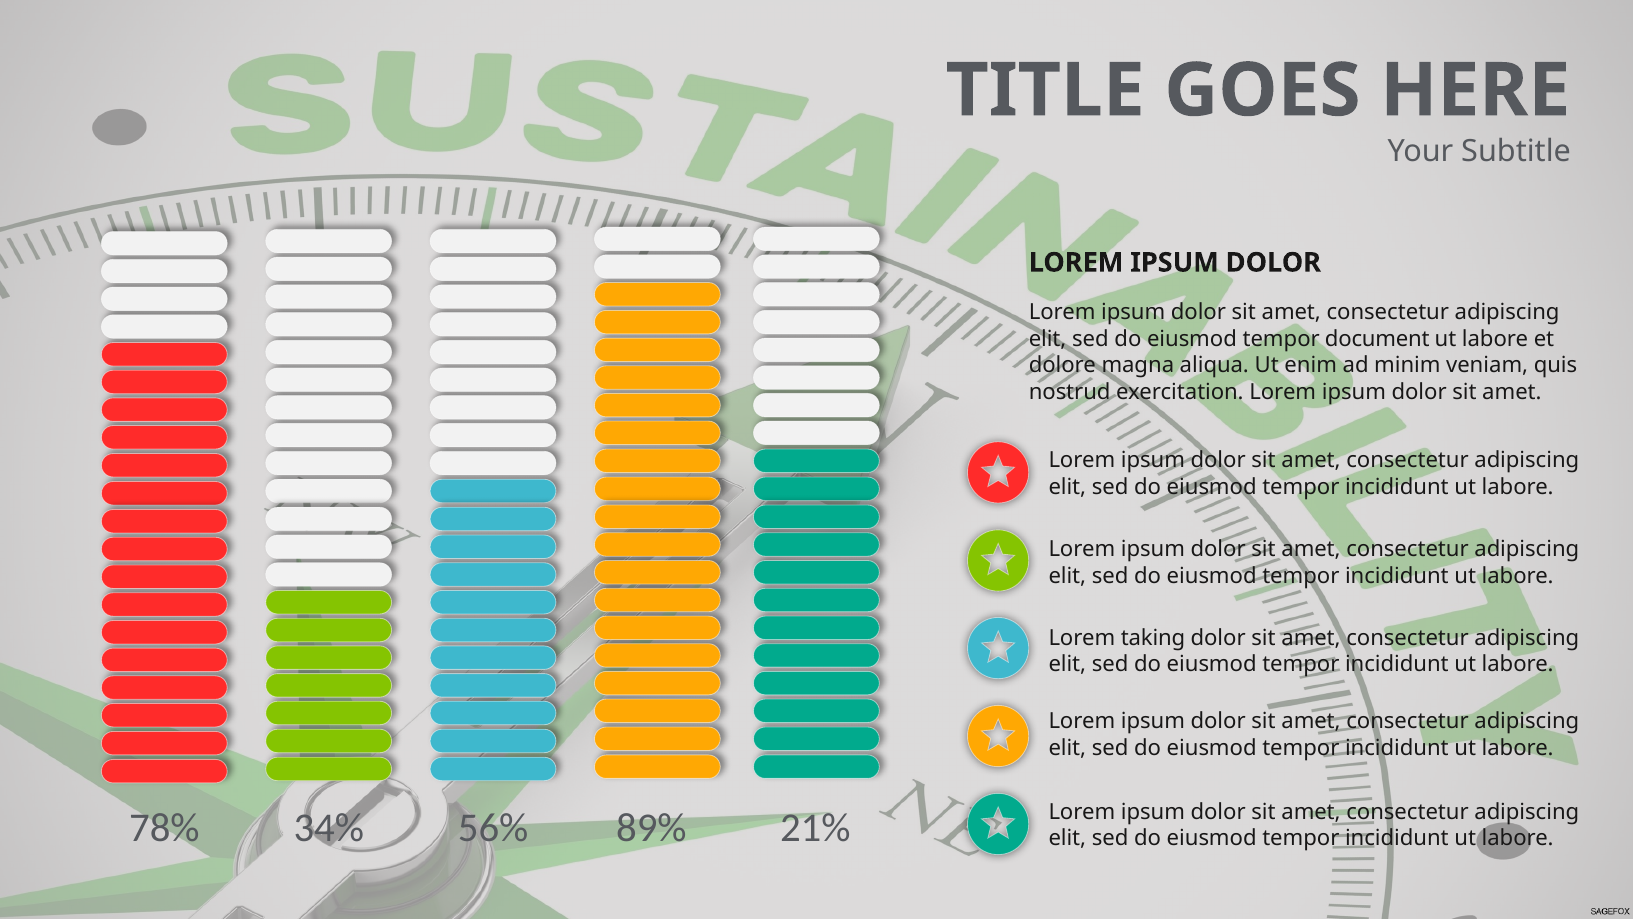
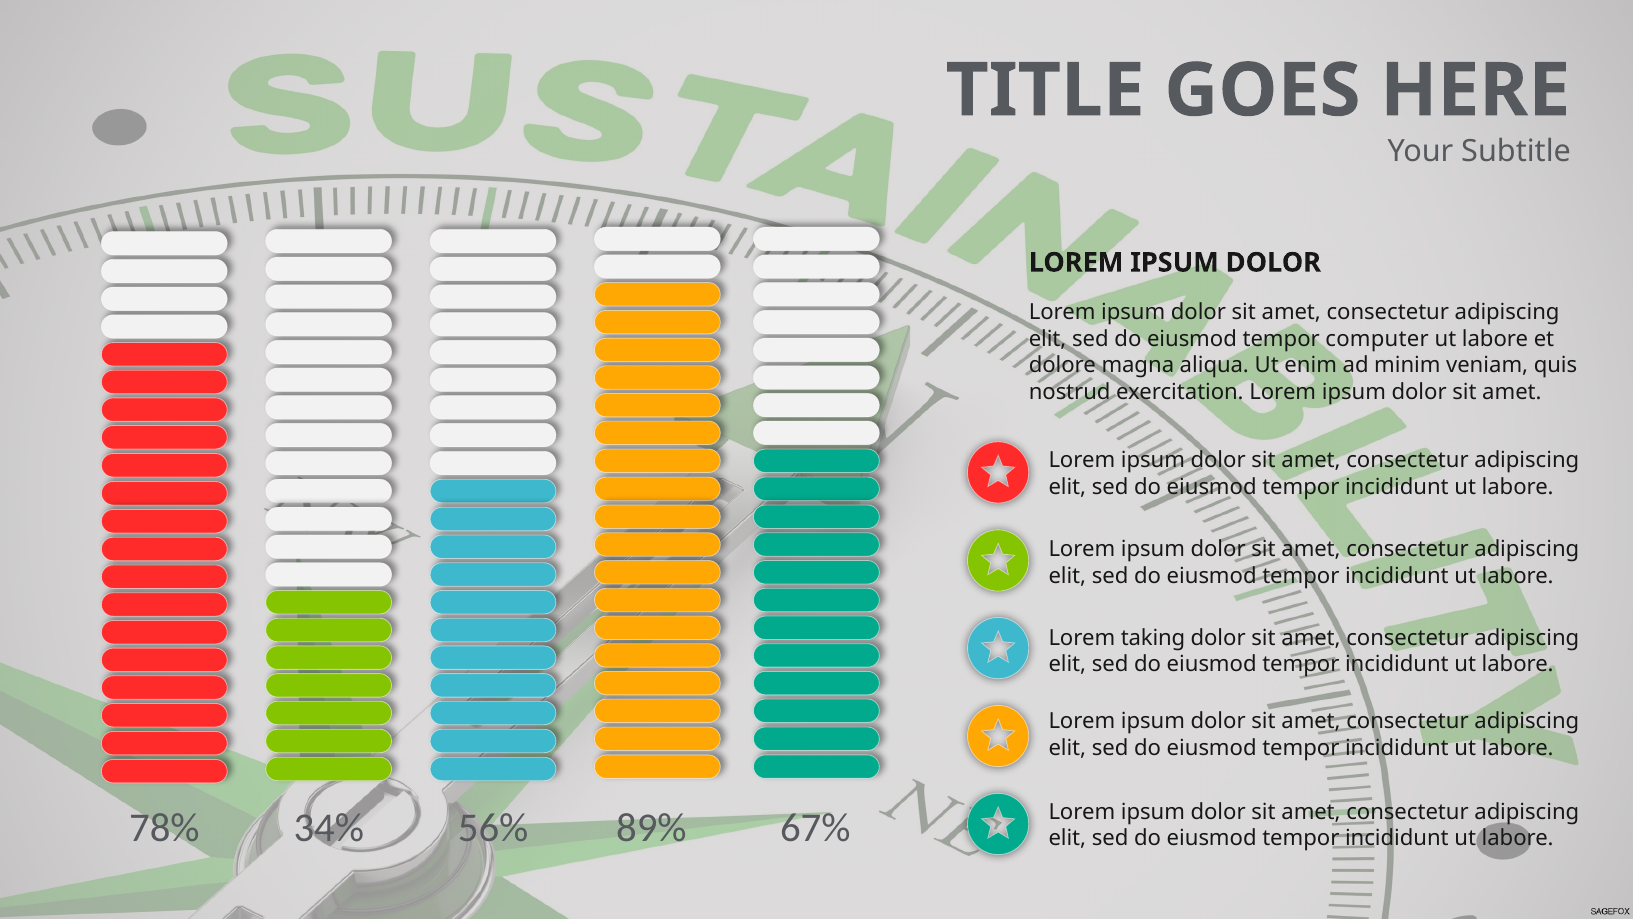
document: document -> computer (1377, 339)
21%: 21% -> 67% (815, 828)
